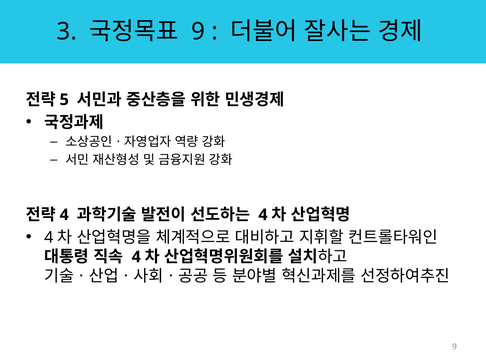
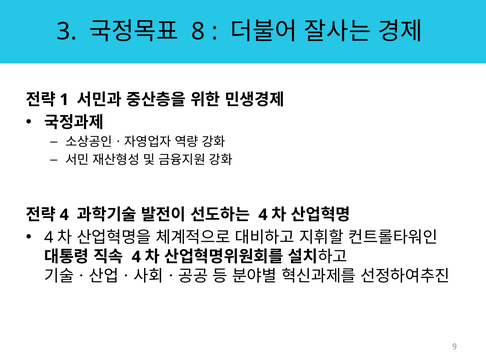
9: 9 -> 8 (198, 32)
5: 5 -> 1 (64, 100)
